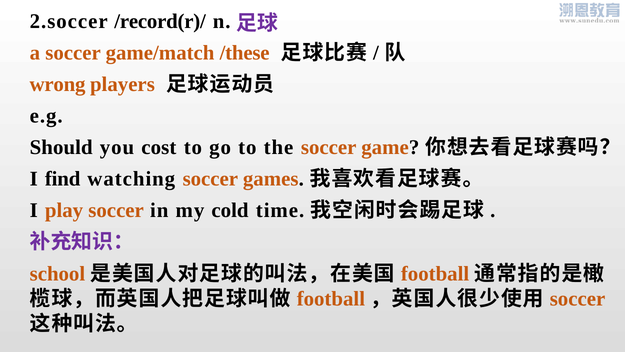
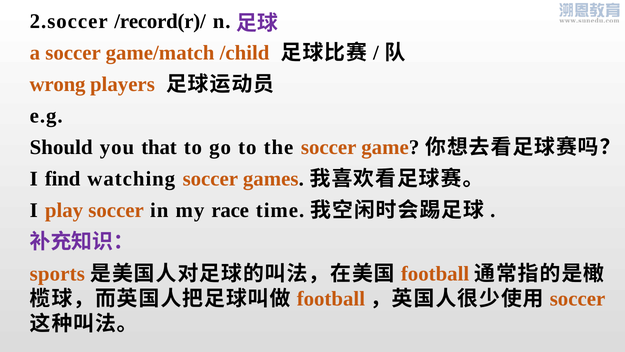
/these: /these -> /child (245, 53)
cost: cost -> that (159, 147)
cold: cold -> race (230, 210)
school: school -> sports (57, 273)
